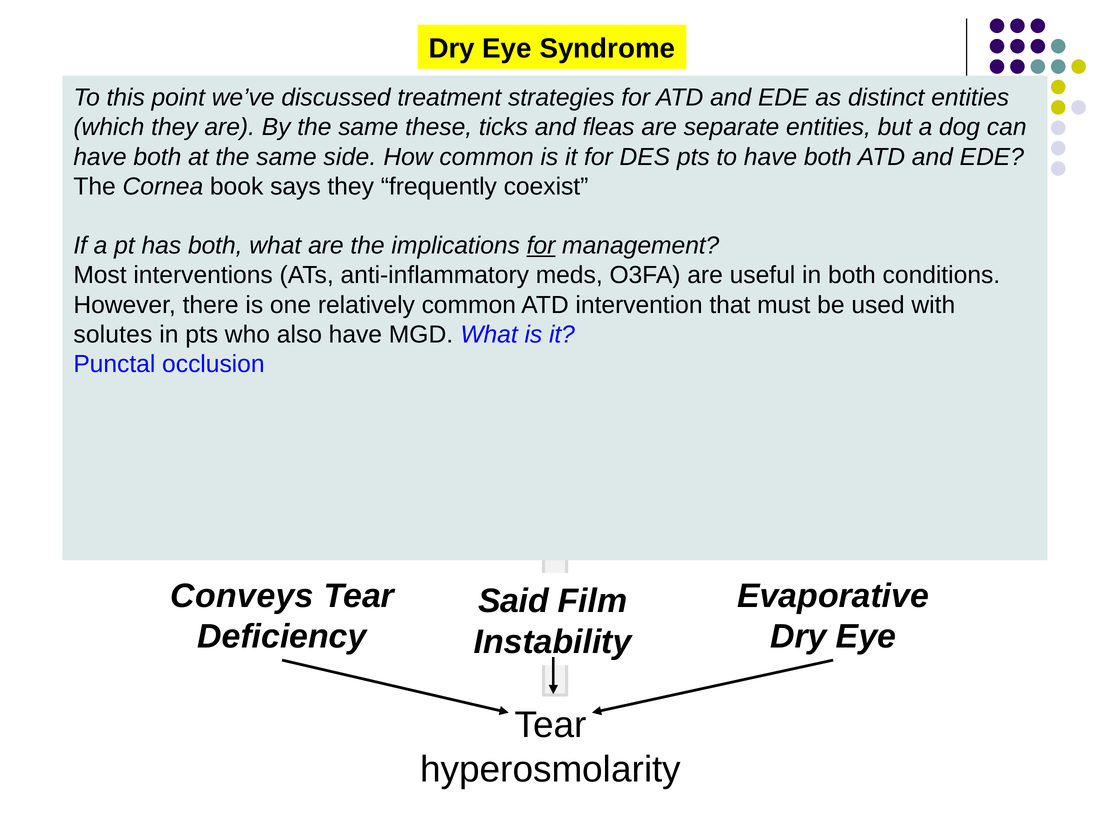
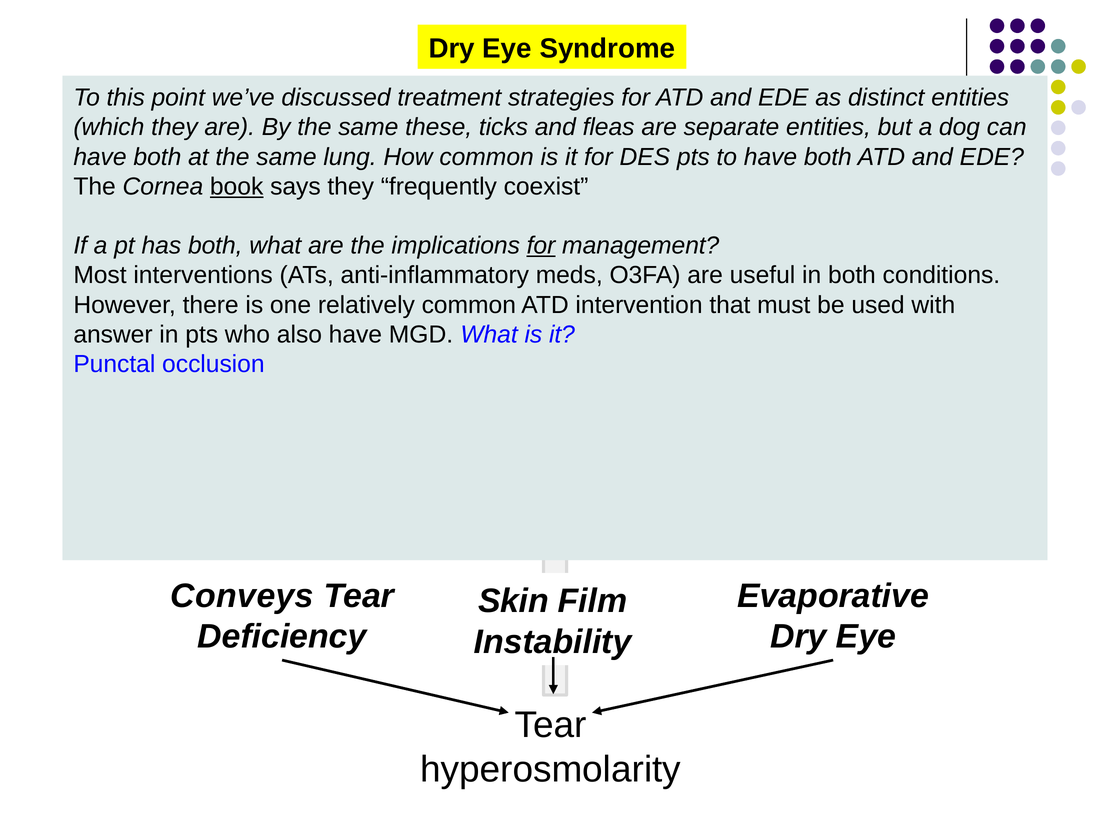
side: side -> lung (350, 157)
book underline: none -> present (237, 186)
solutes: solutes -> answer (113, 334)
Said: Said -> Skin (513, 601)
